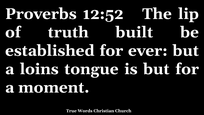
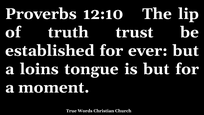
12:52: 12:52 -> 12:10 (103, 14)
built: built -> trust (134, 32)
